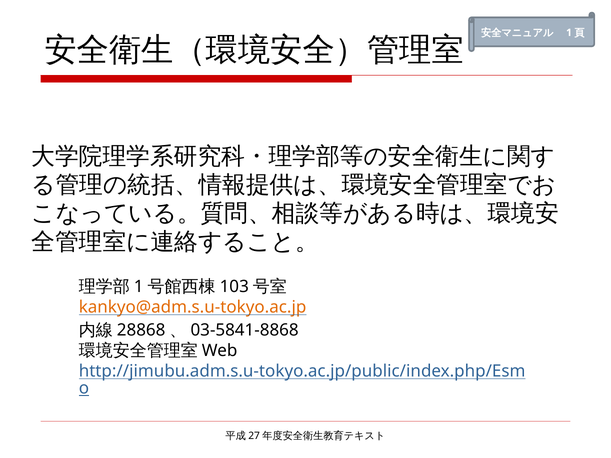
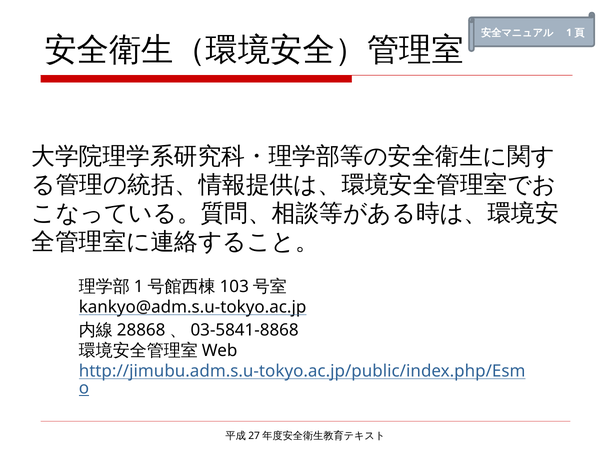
kankyo@adm.s.u-tokyo.ac.jp colour: orange -> black (193, 307)
